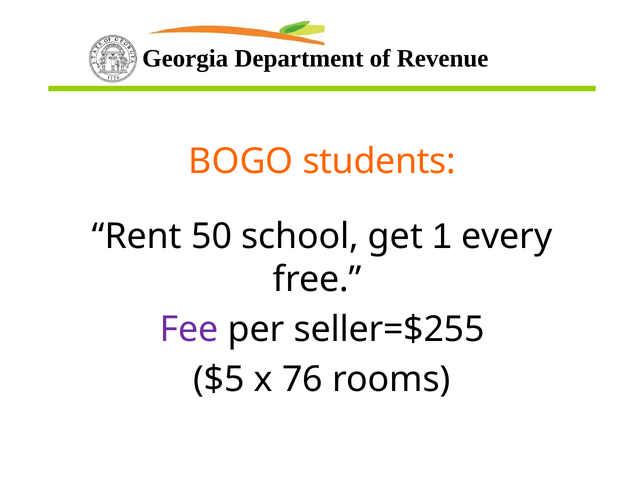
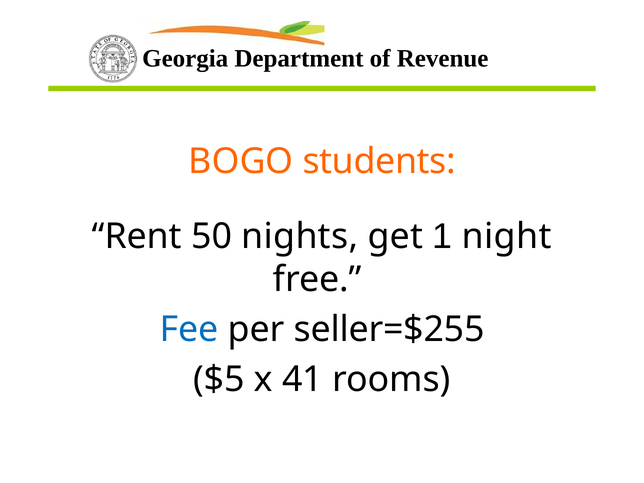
school: school -> nights (300, 236)
every: every -> night (507, 236)
Fee colour: purple -> blue (189, 329)
76: 76 -> 41 (302, 379)
